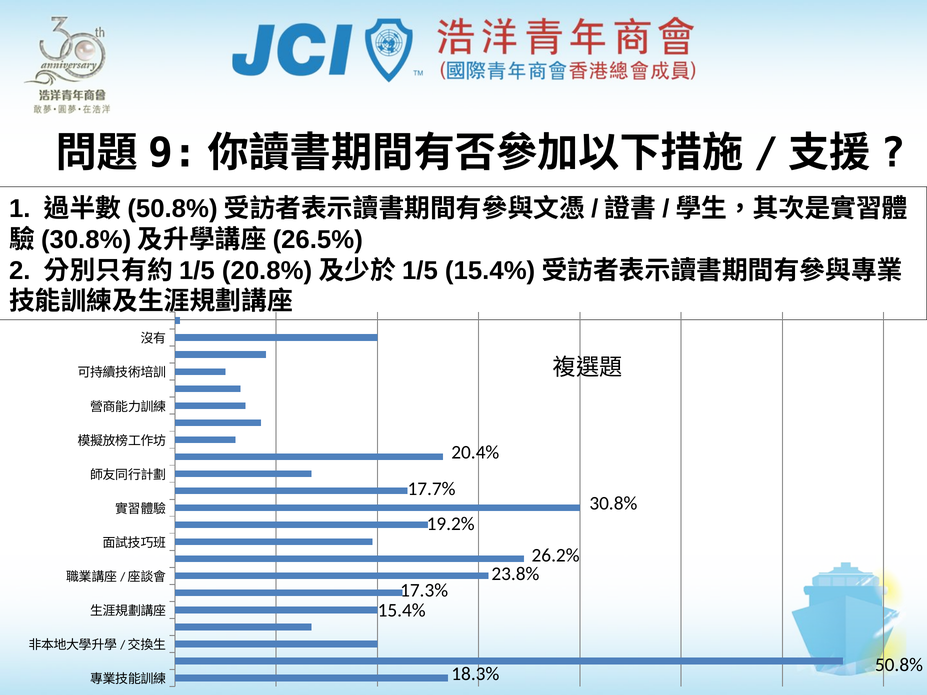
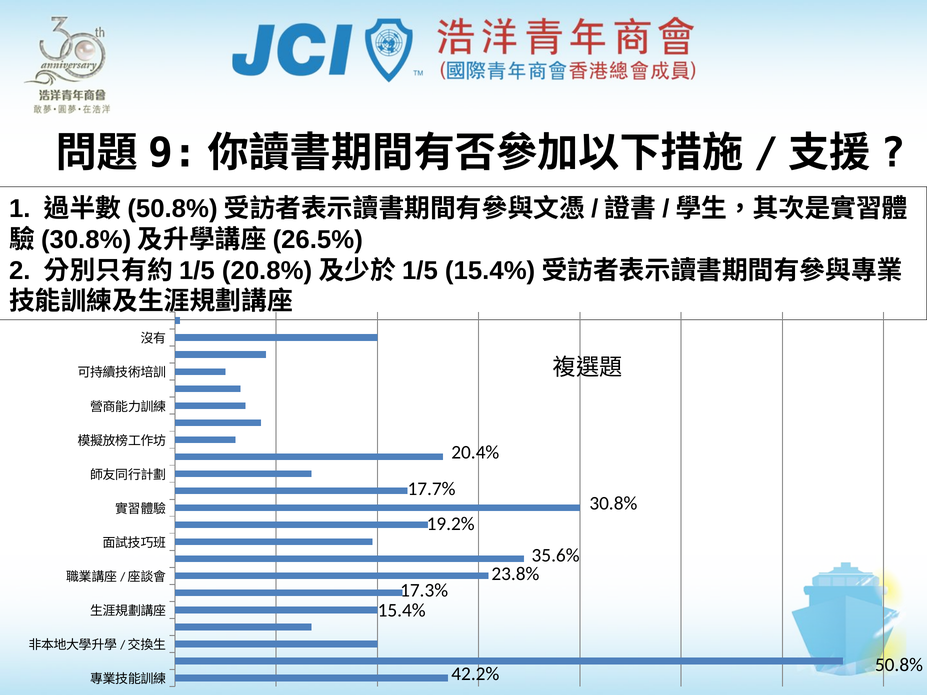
26.2%: 26.2% -> 35.6% (556, 556)
18.3%: 18.3% -> 42.2% (475, 674)
